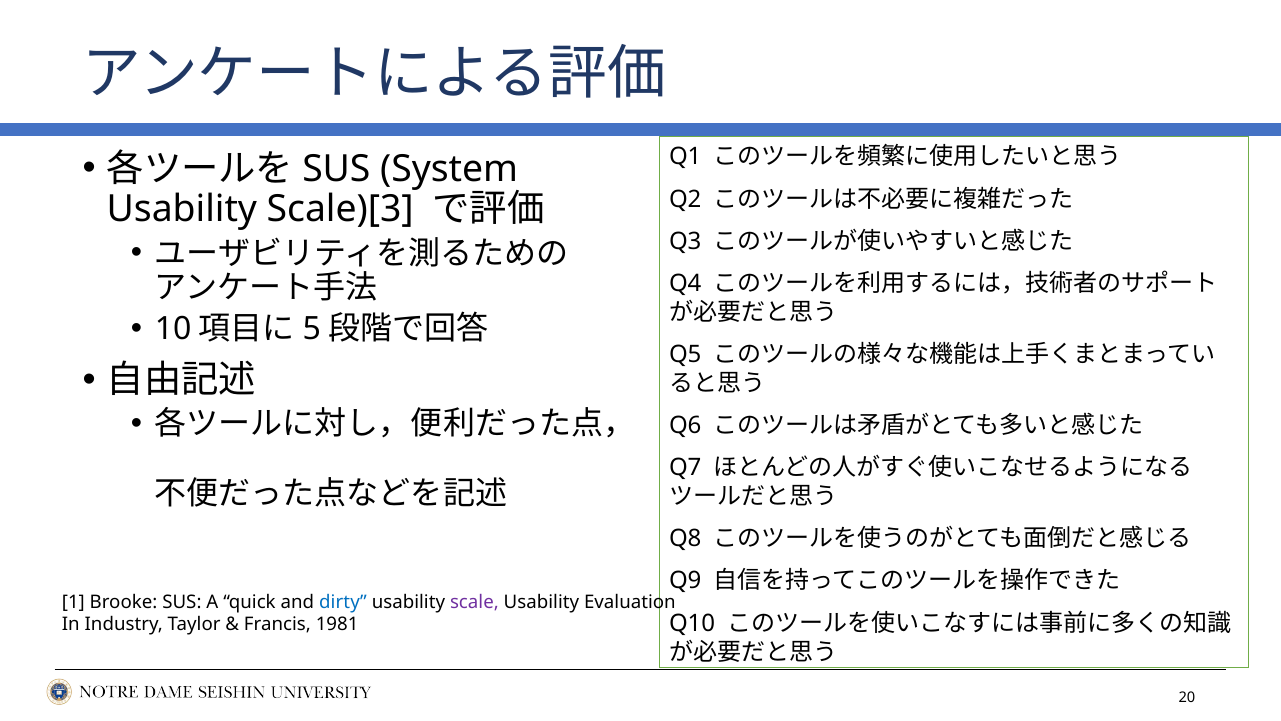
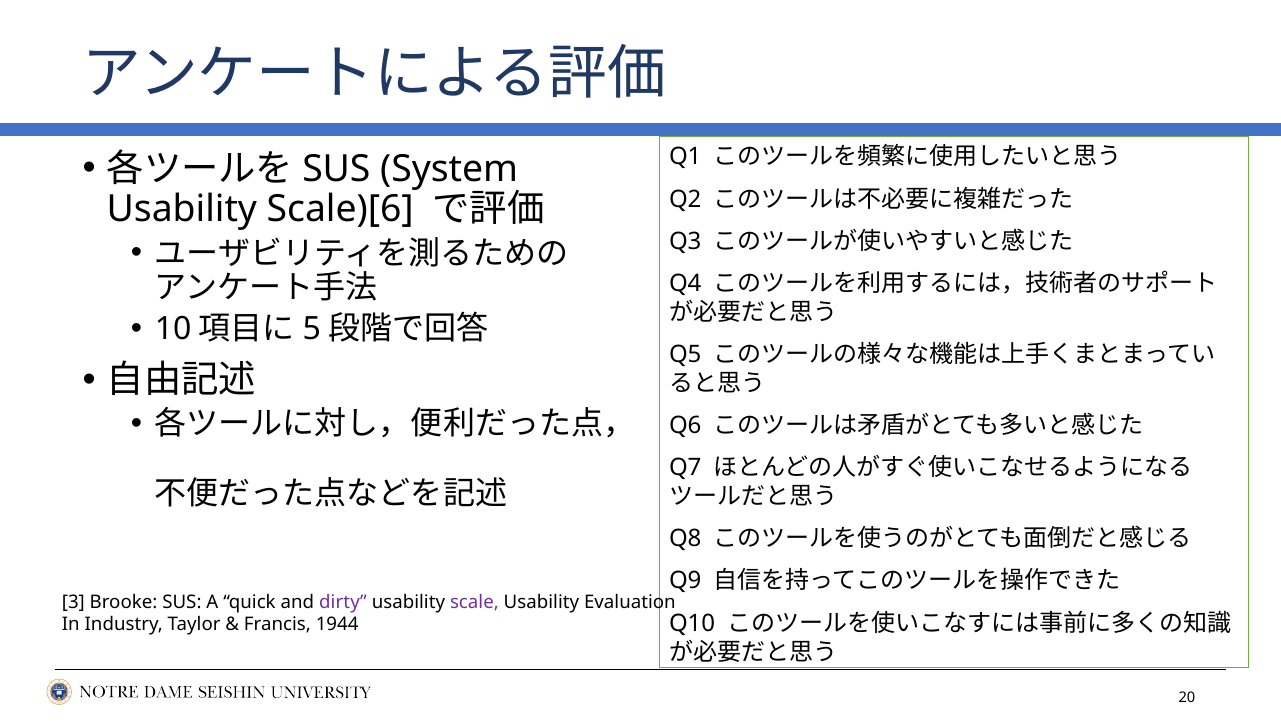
Scale)[3: Scale)[3 -> Scale)[6 (340, 209)
1: 1 -> 3 (73, 602)
dirty colour: blue -> purple (343, 602)
1981: 1981 -> 1944 (337, 624)
